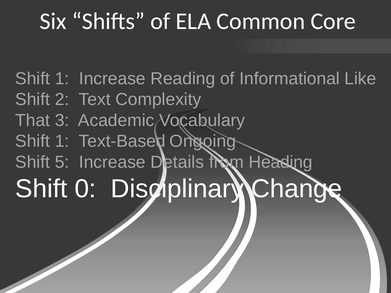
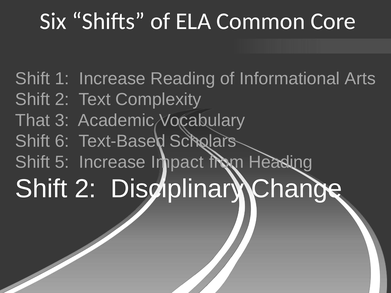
Like: Like -> Arts (360, 79)
1: 1 -> 6 (62, 141)
Ongoing: Ongoing -> Scholars (203, 141)
Details: Details -> Impact (177, 162)
0: 0 -> 2 (85, 189)
